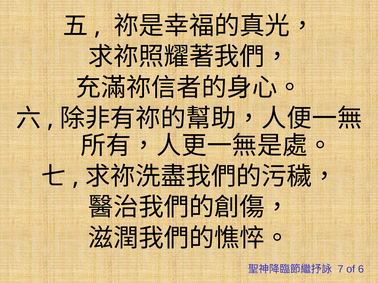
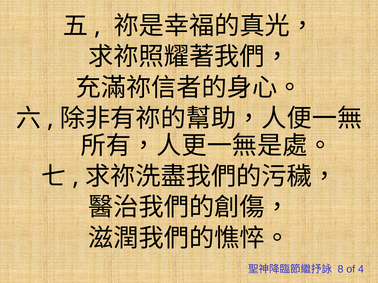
7: 7 -> 8 (341, 270)
6: 6 -> 4 (361, 270)
